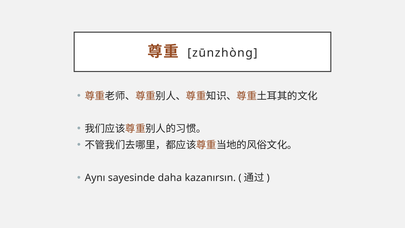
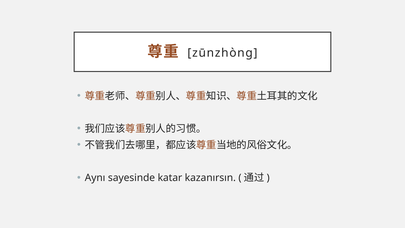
daha: daha -> katar (170, 178)
